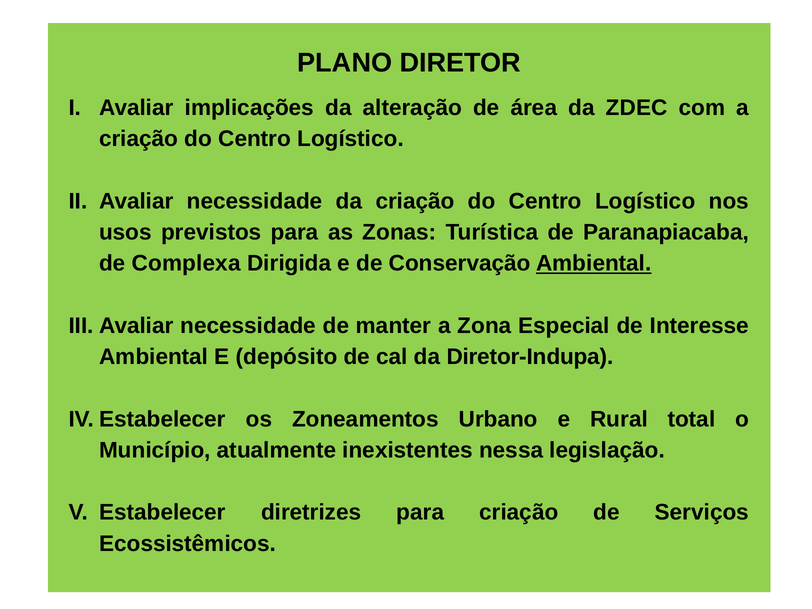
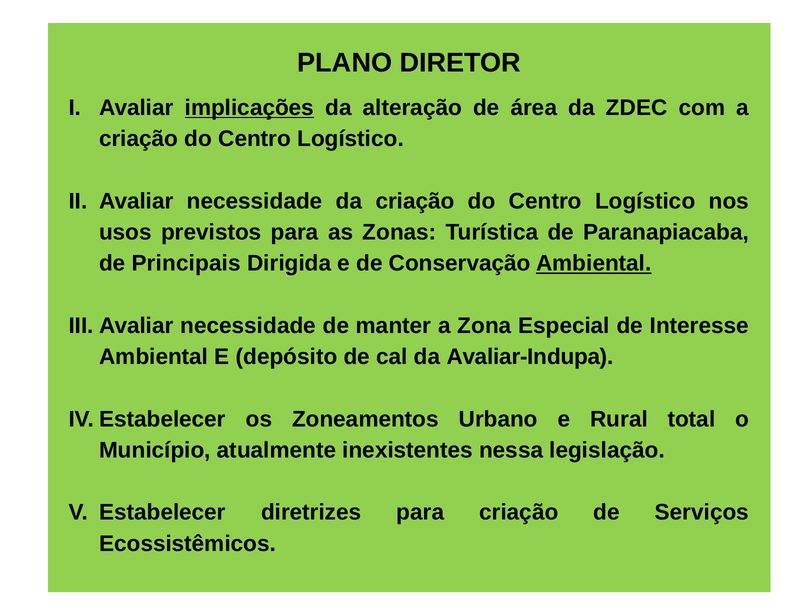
implicações underline: none -> present (249, 108)
Complexa: Complexa -> Principais (186, 263)
Diretor-Indupa: Diretor-Indupa -> Avaliar-Indupa (530, 357)
